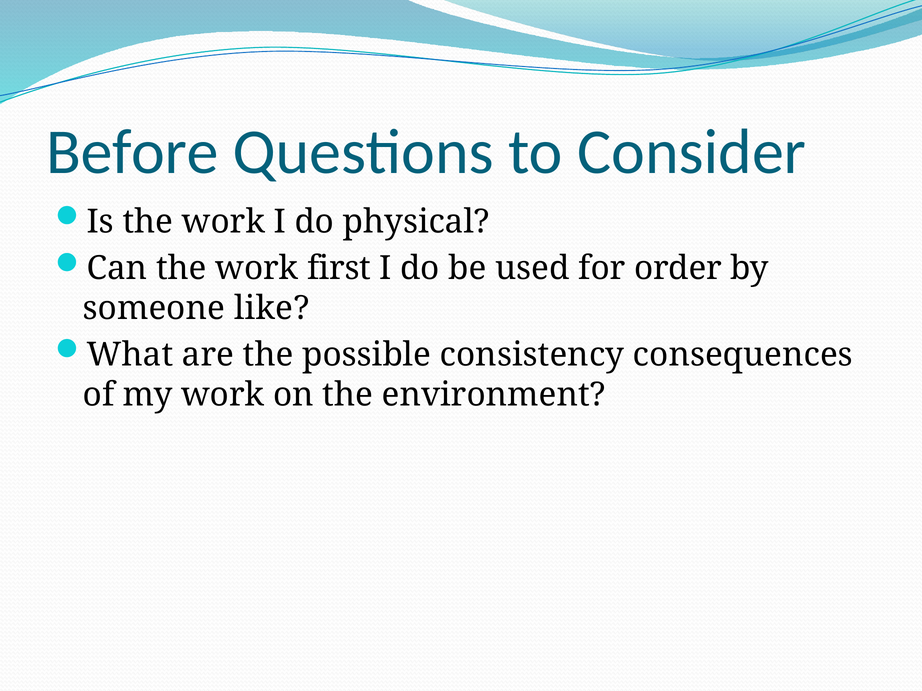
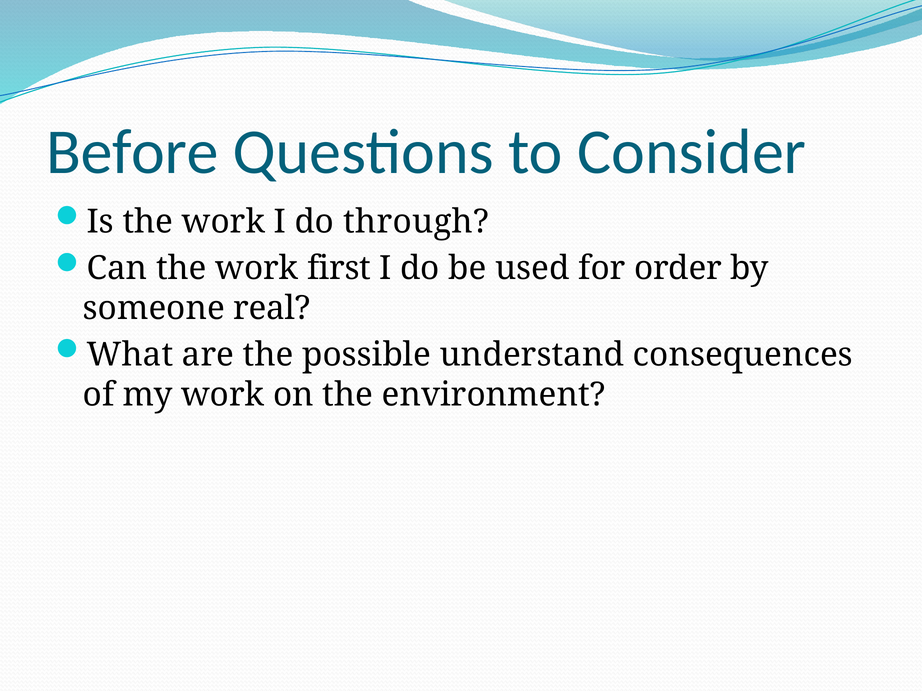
physical: physical -> through (416, 222)
like: like -> real (272, 308)
consistency: consistency -> understand (532, 355)
